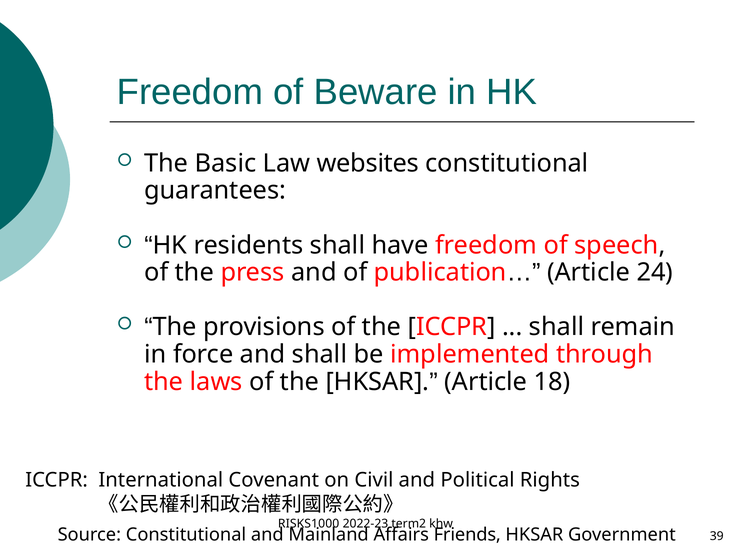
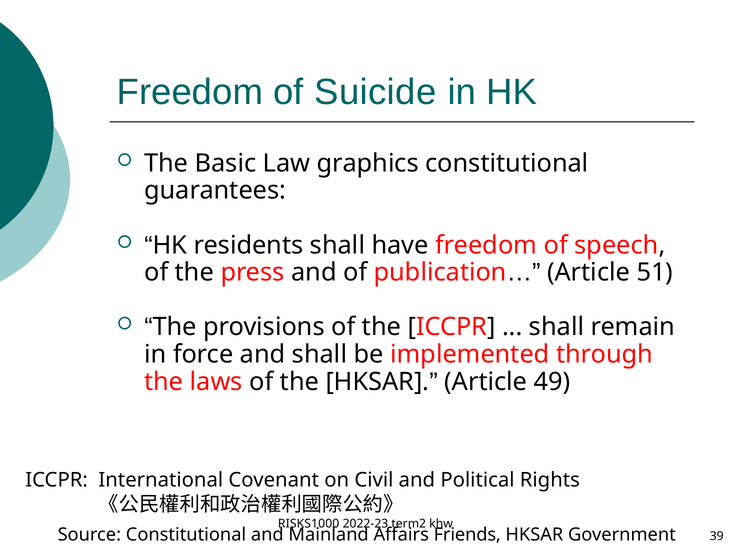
Beware: Beware -> Suicide (375, 92)
websites: websites -> graphics (368, 163)
24: 24 -> 51 (655, 273)
18: 18 -> 49 (552, 382)
